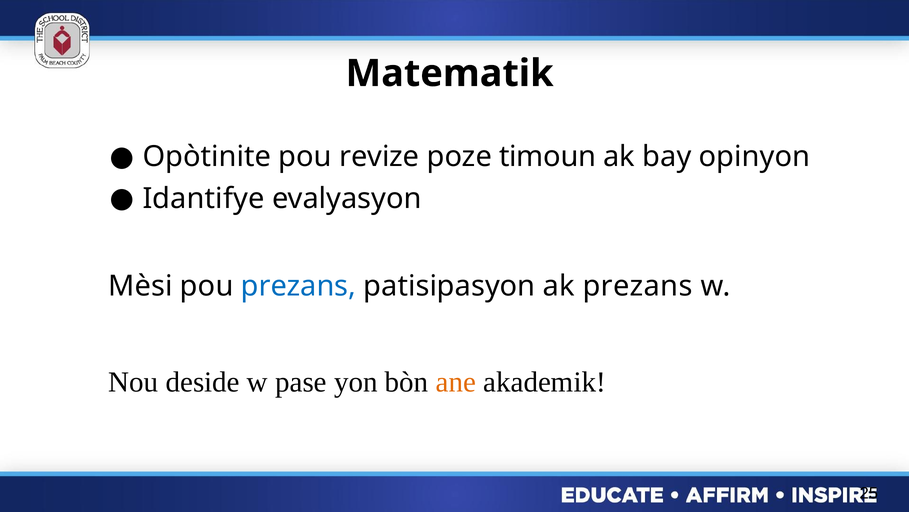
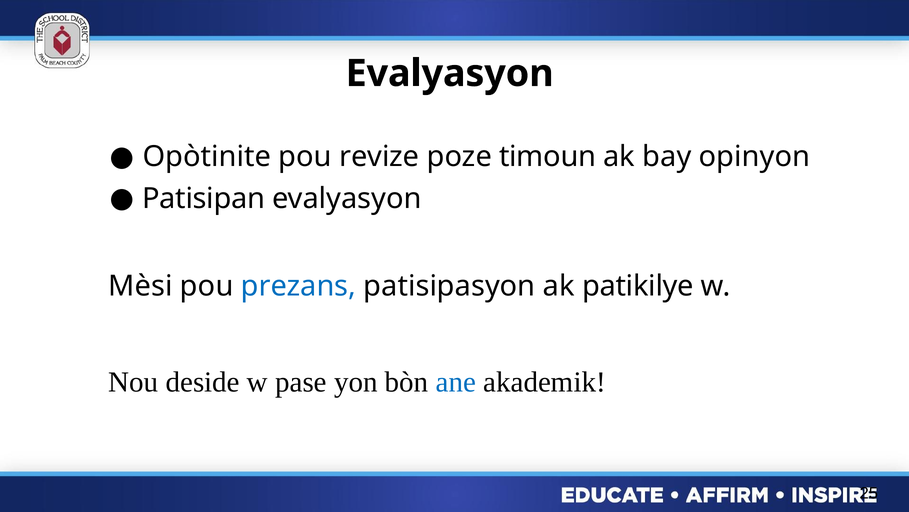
Matematik: Matematik -> Evalyasyon (450, 73)
Idantifye: Idantifye -> Patisipan (204, 198)
ak prezans: prezans -> patikilye (638, 286)
ane colour: orange -> blue (456, 382)
